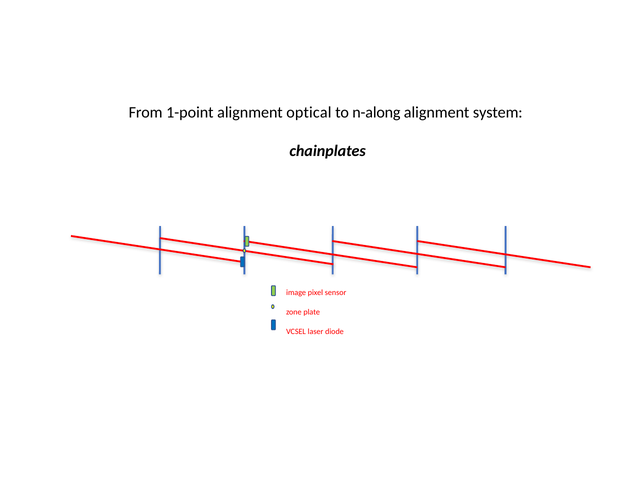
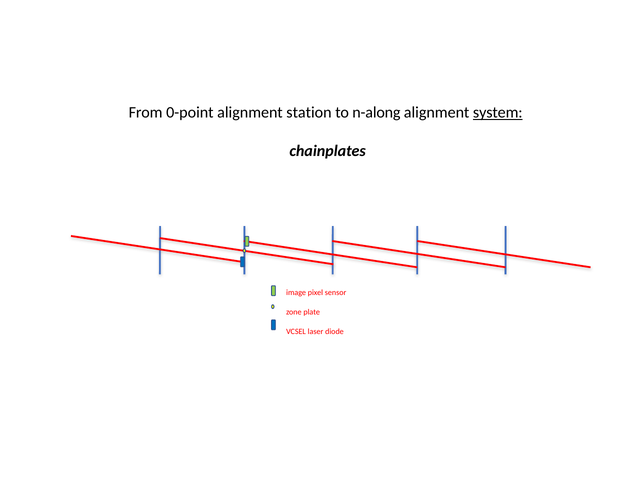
1-point: 1-point -> 0-point (190, 112)
optical: optical -> station (309, 112)
system underline: none -> present (498, 112)
